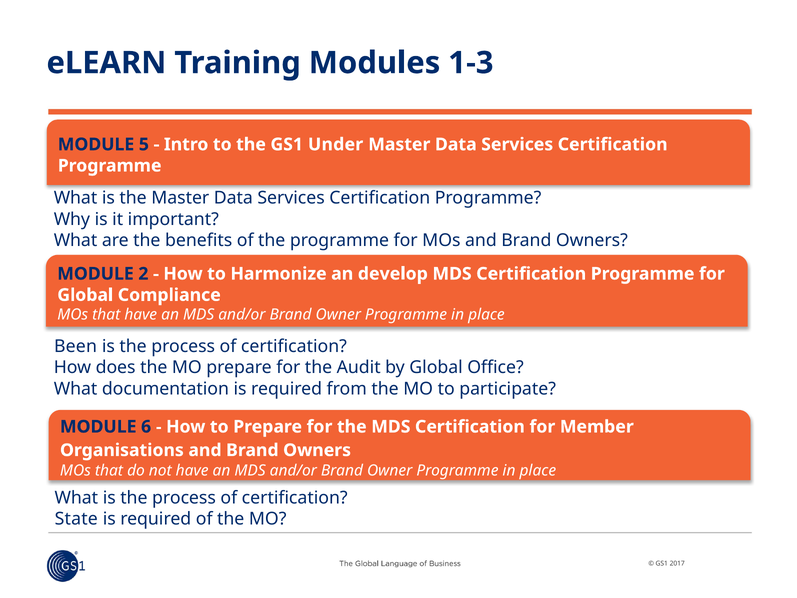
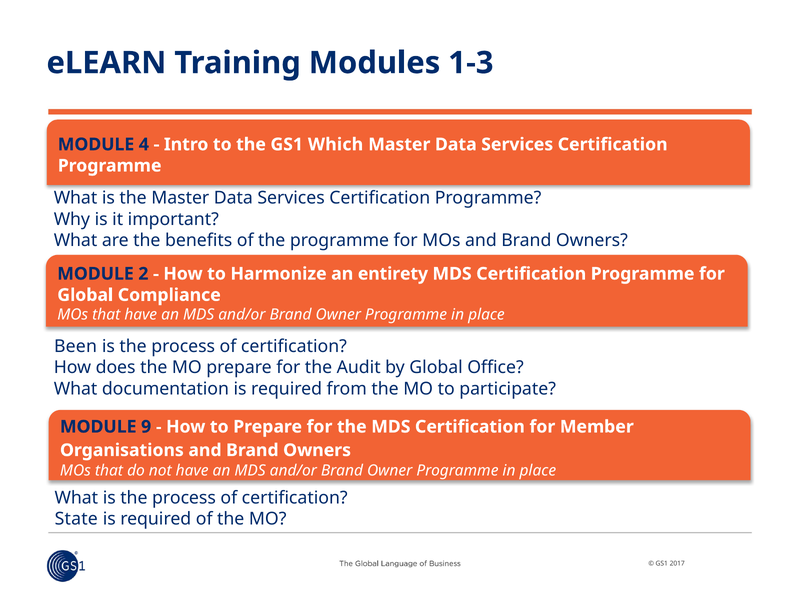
5: 5 -> 4 (144, 144)
Under: Under -> Which (336, 144)
develop: develop -> entirety (393, 274)
6: 6 -> 9 (146, 427)
